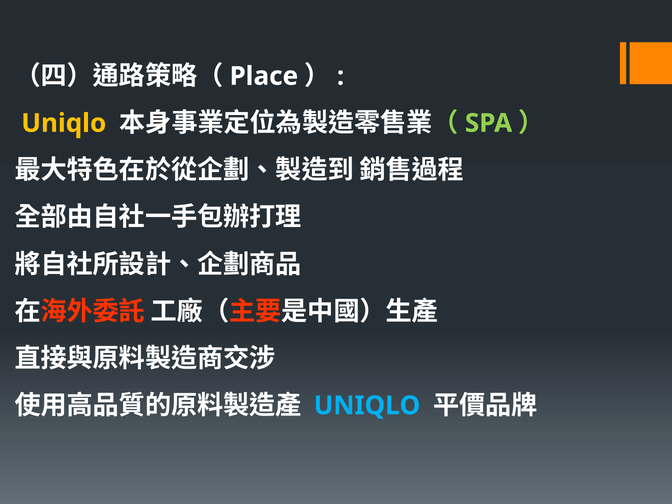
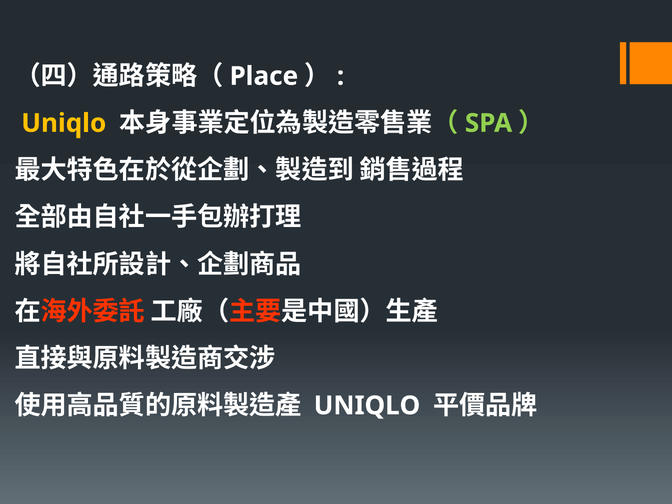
UNIQLO colour: light blue -> white (367, 406)
